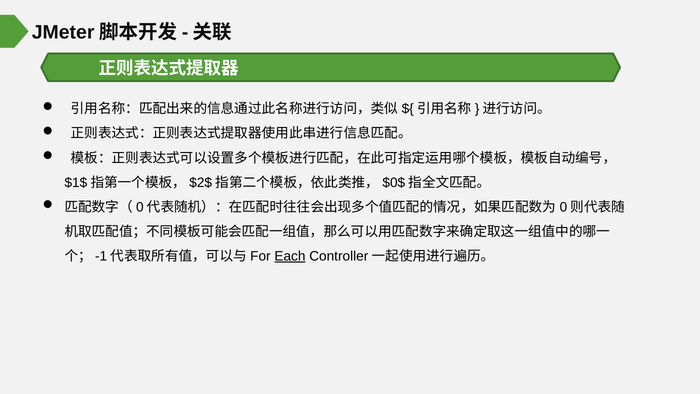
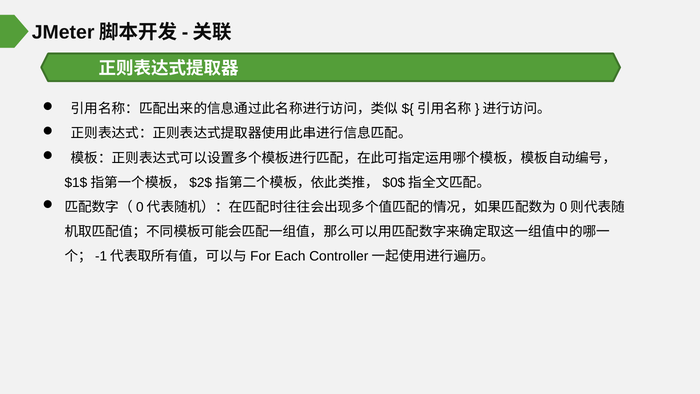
Each underline: present -> none (290, 256)
